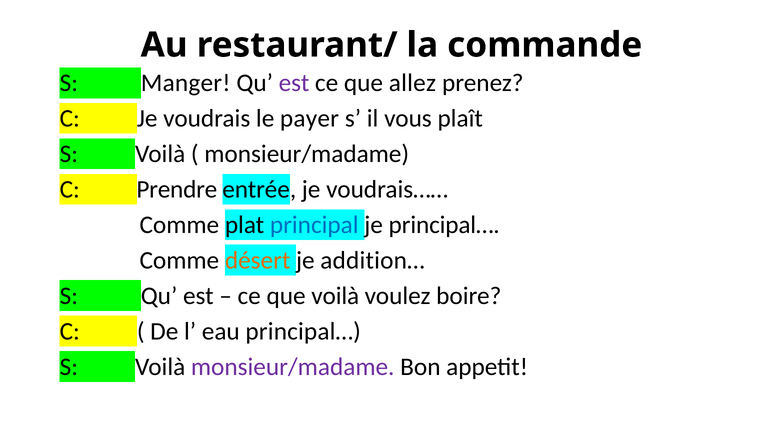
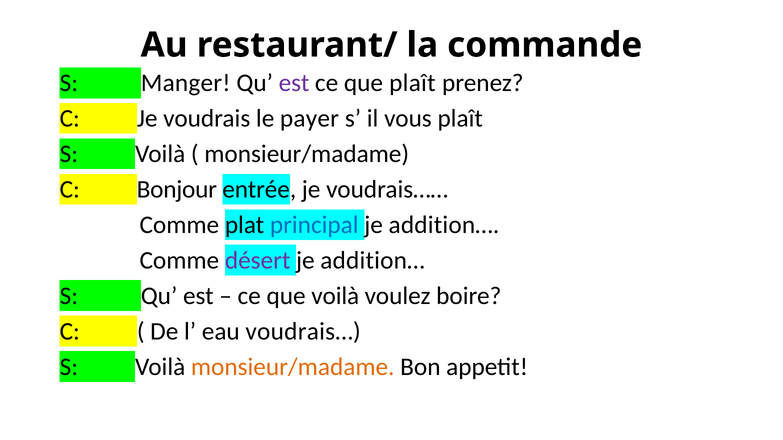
que allez: allez -> plaît (412, 83)
Prendre: Prendre -> Bonjour (177, 190)
principal…: principal… -> addition… (444, 225)
désert colour: orange -> purple (258, 261)
eau principal…: principal… -> voudrais… (303, 332)
monsieur/madame colour: purple -> orange (293, 367)
